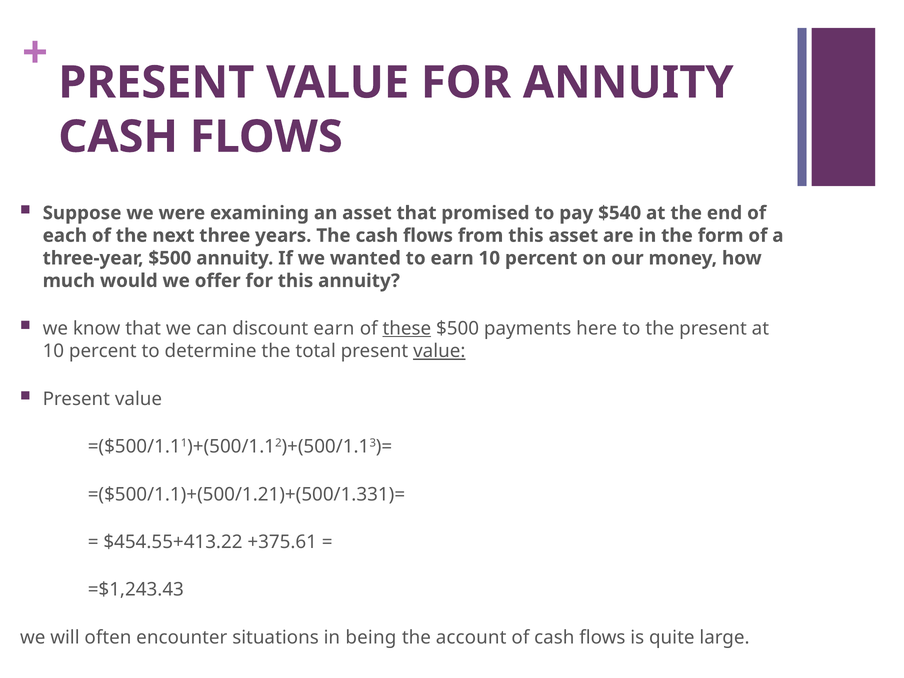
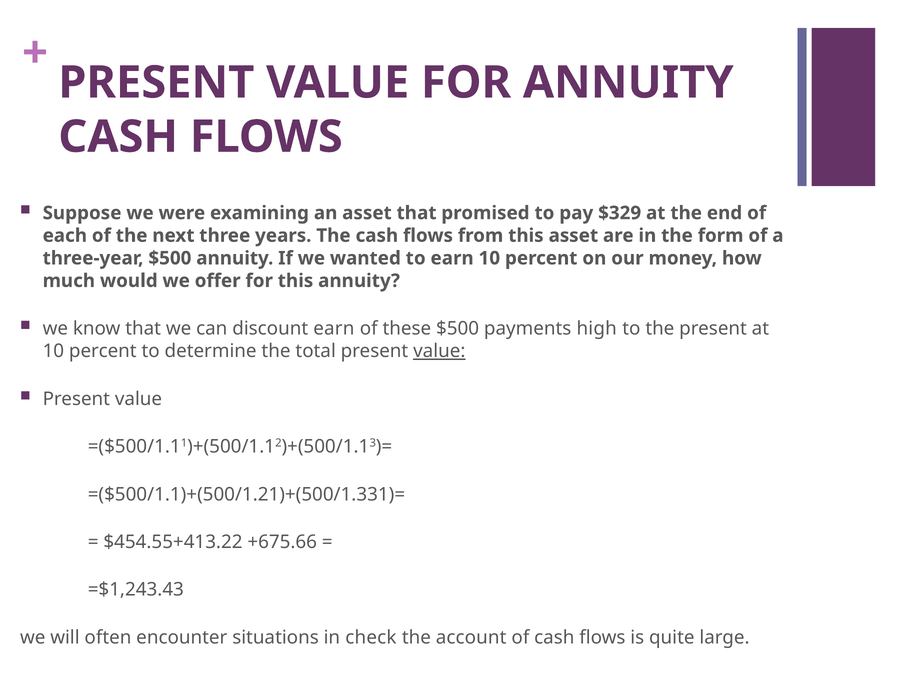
$540: $540 -> $329 (620, 213)
these underline: present -> none (407, 329)
here: here -> high (597, 329)
+375.61: +375.61 -> +675.66 (282, 542)
being: being -> check (371, 637)
